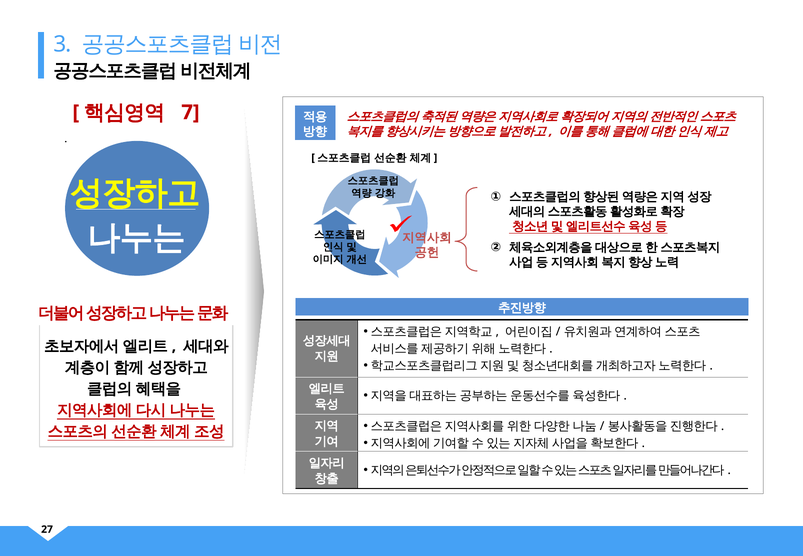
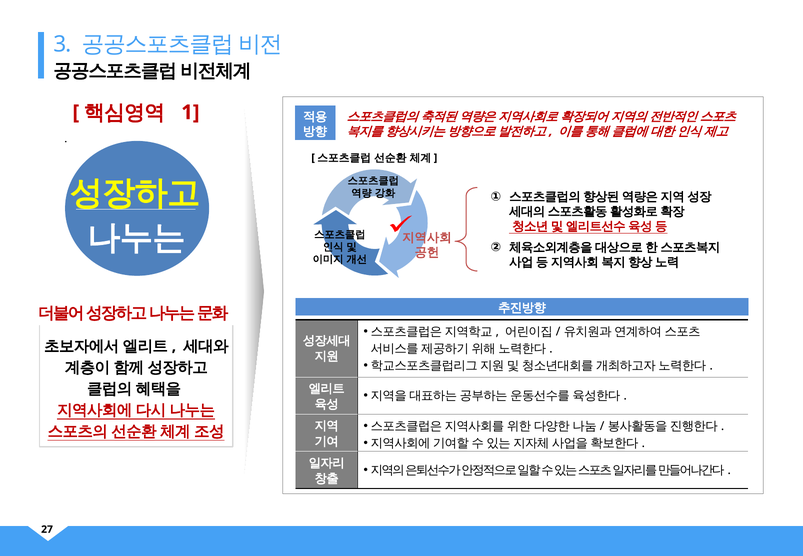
7: 7 -> 1 (190, 112)
